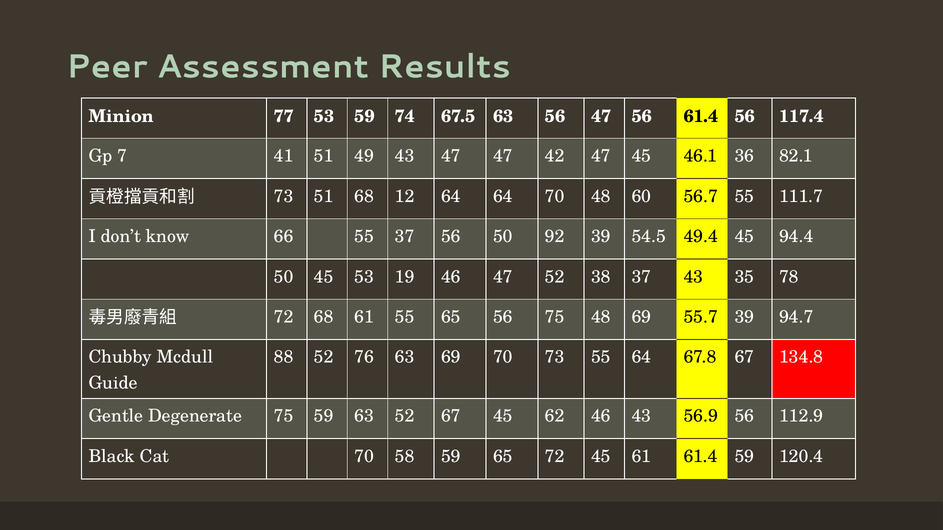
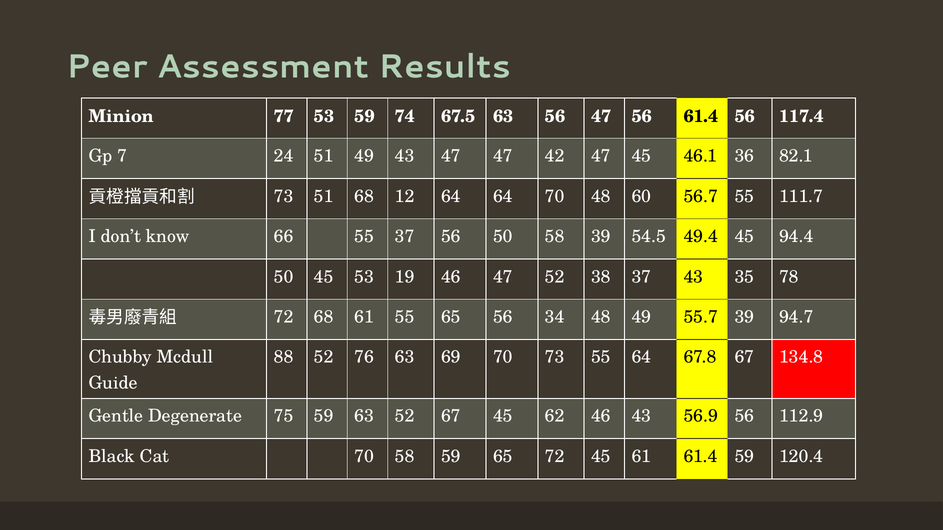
41: 41 -> 24 (284, 156)
50 92: 92 -> 58 (555, 237)
56 75: 75 -> 34 (555, 317)
48 69: 69 -> 49 (641, 317)
